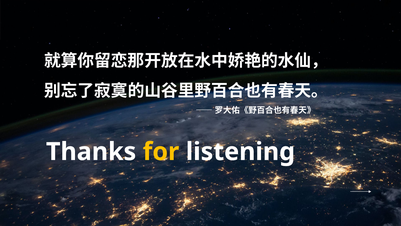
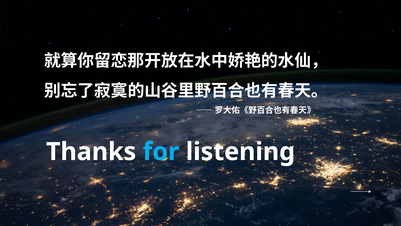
for colour: yellow -> light blue (161, 151)
